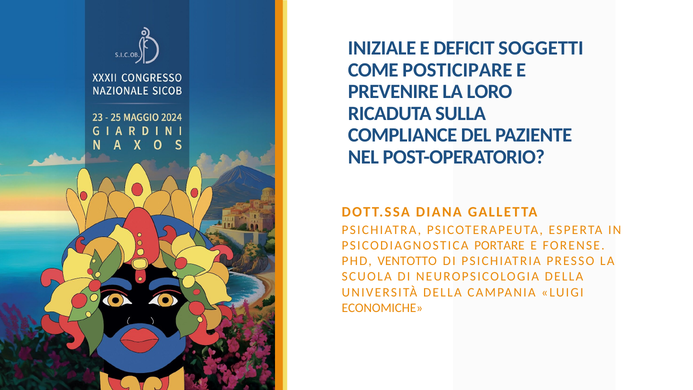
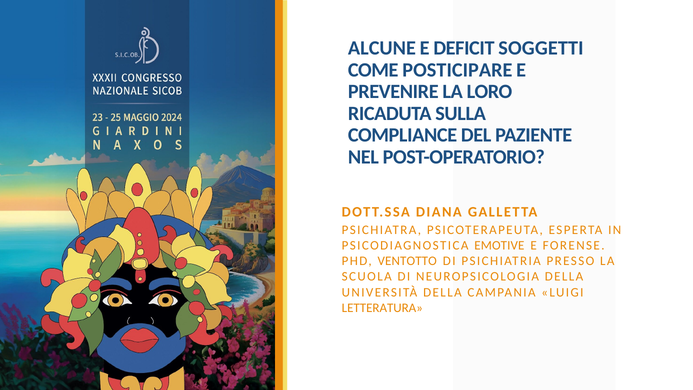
INIZIALE: INIZIALE -> ALCUNE (382, 48)
PORTARE: PORTARE -> EMOTIVE (499, 245)
ECONOMICHE: ECONOMICHE -> LETTERATURA (382, 308)
